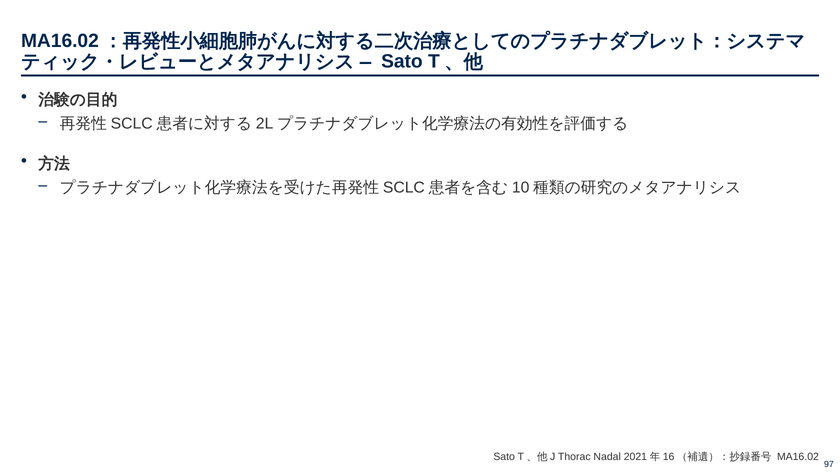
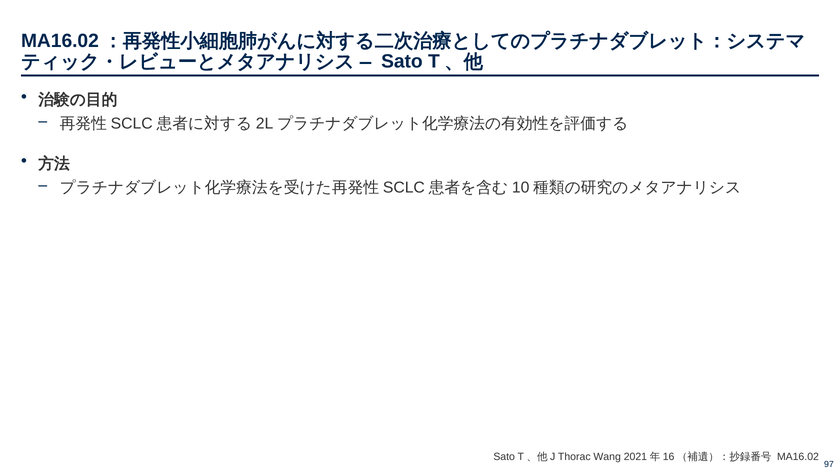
Nadal: Nadal -> Wang (607, 457)
